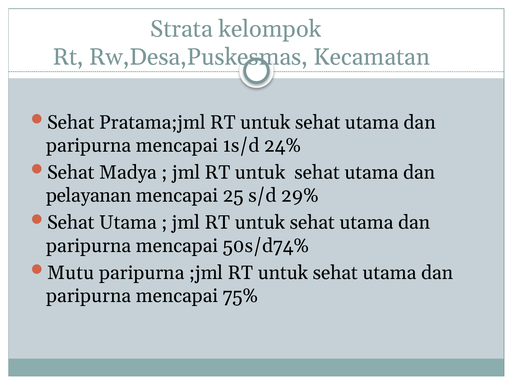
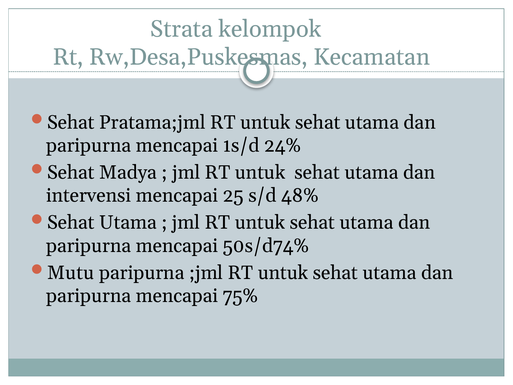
pelayanan: pelayanan -> intervensi (89, 195)
29%: 29% -> 48% (300, 195)
